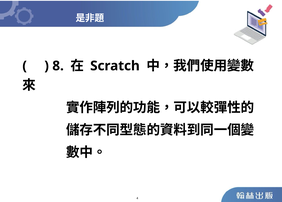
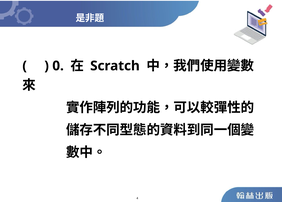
8: 8 -> 0 (58, 66)
